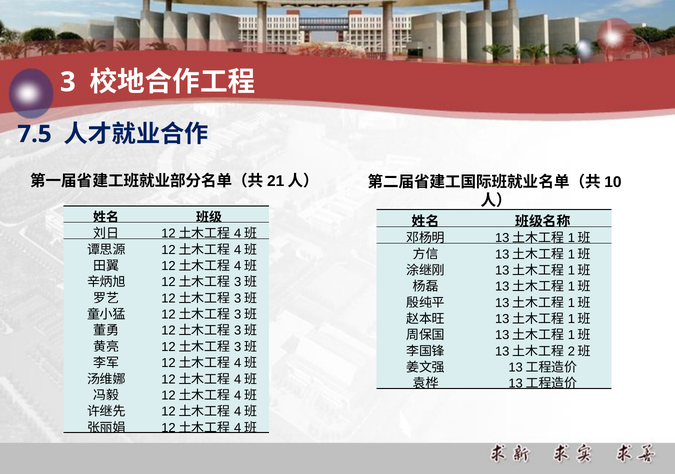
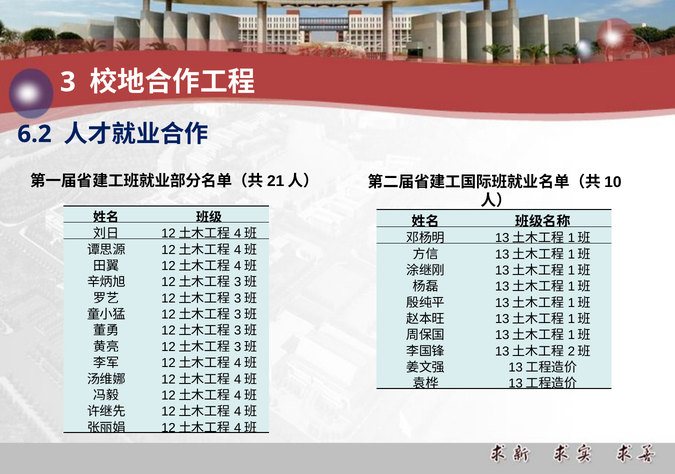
7.5: 7.5 -> 6.2 (34, 134)
